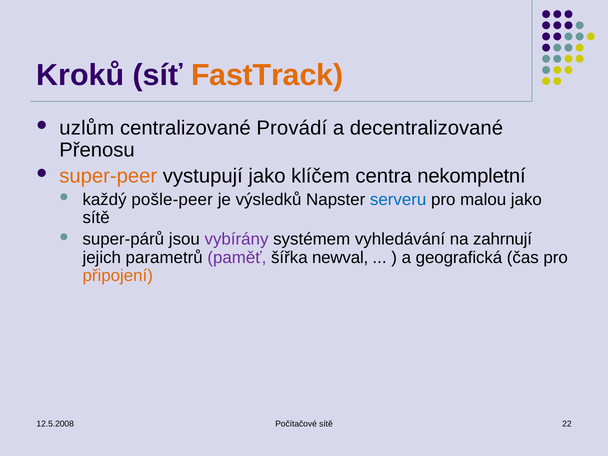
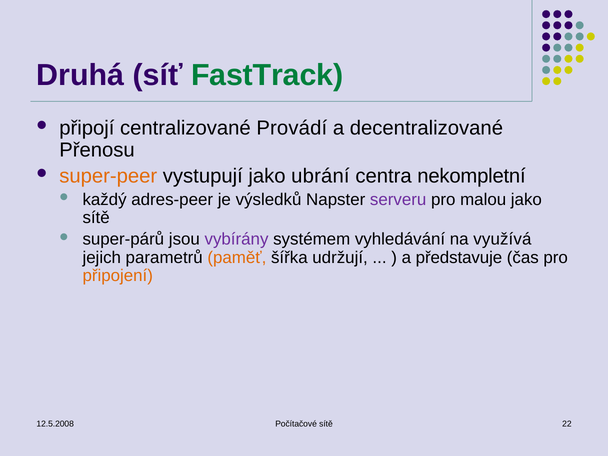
Kroků: Kroků -> Druhá (80, 75)
FastTrack colour: orange -> green (267, 75)
uzlům: uzlům -> připojí (87, 128)
klíčem: klíčem -> ubrání (320, 176)
pošle-peer: pošle-peer -> adres-peer (172, 199)
serveru colour: blue -> purple (398, 199)
zahrnují: zahrnují -> využívá (502, 239)
paměť colour: purple -> orange (237, 258)
newval: newval -> udržují (340, 258)
geografická: geografická -> představuje (459, 258)
